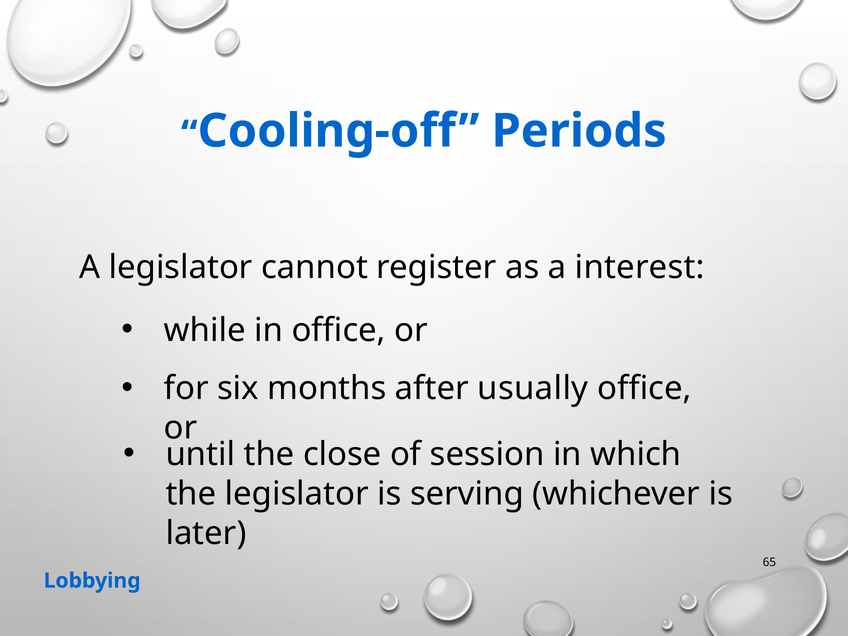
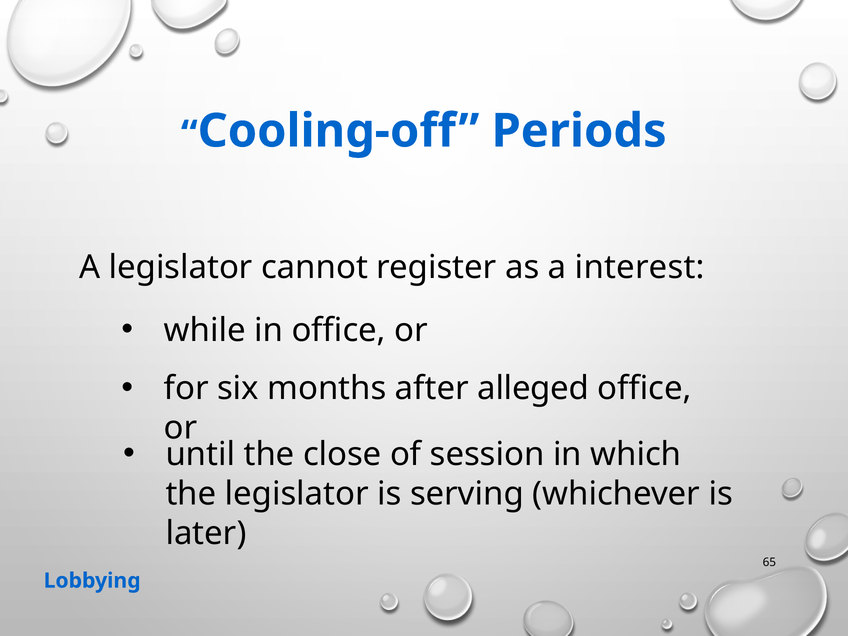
usually: usually -> alleged (533, 388)
